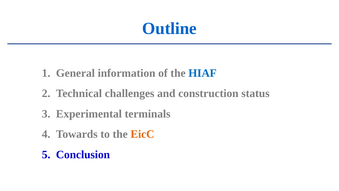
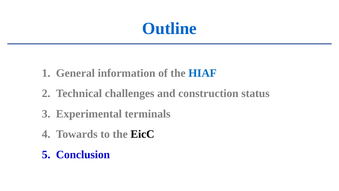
EicC colour: orange -> black (142, 134)
